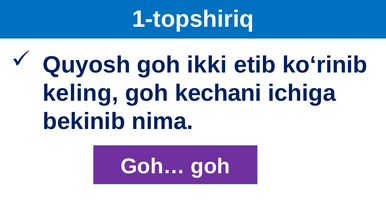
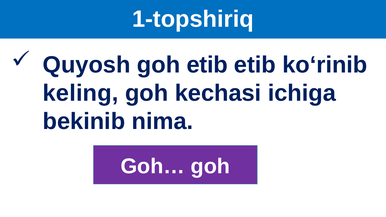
goh ikki: ikki -> etib (207, 65)
kechani: kechani -> kechasi (218, 93)
